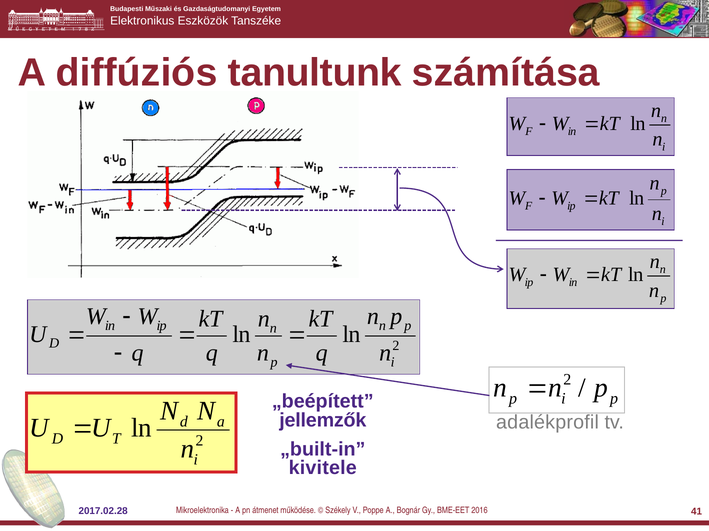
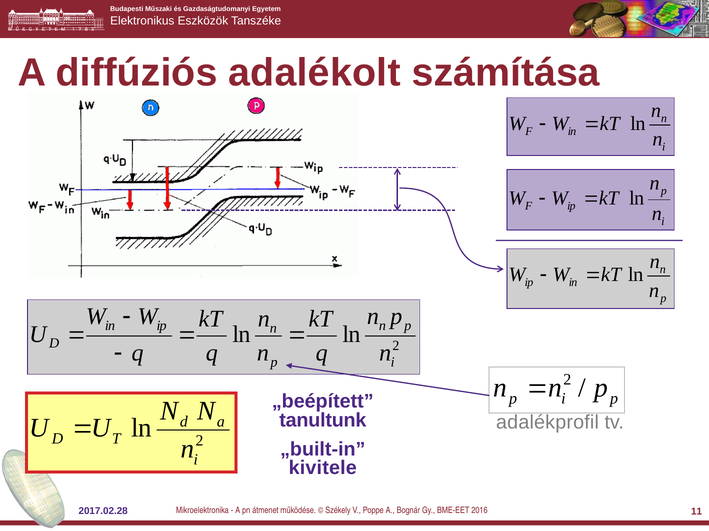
tanultunk: tanultunk -> adalékolt (314, 73)
jellemzők: jellemzők -> tanultunk (323, 421)
41: 41 -> 11 (697, 512)
